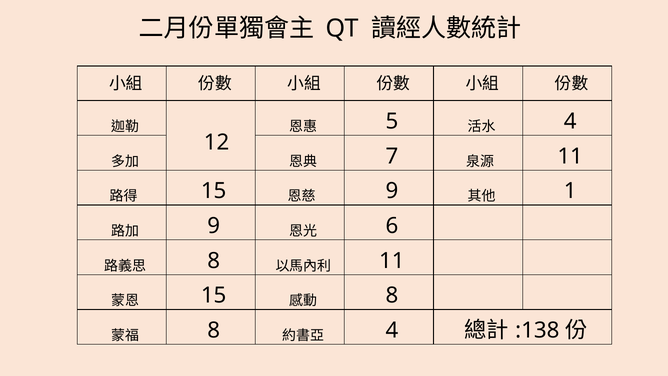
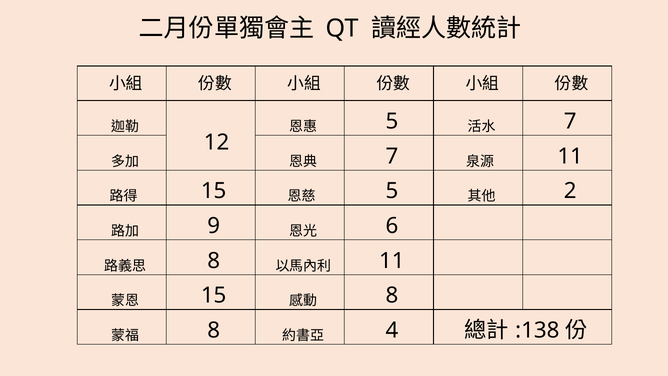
4: 4 -> 7 (570, 121)
9: 9 -> 5 (392, 191)
1: 1 -> 2 (570, 191)
